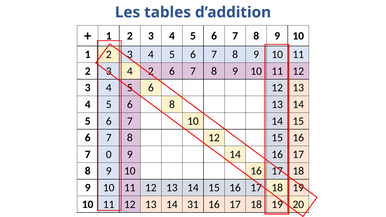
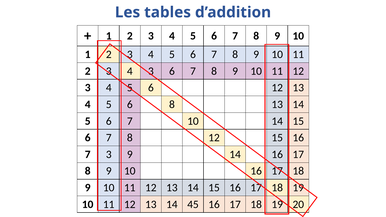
4 2: 2 -> 3 (151, 71)
7 0: 0 -> 3 (109, 154)
31: 31 -> 45 (193, 204)
